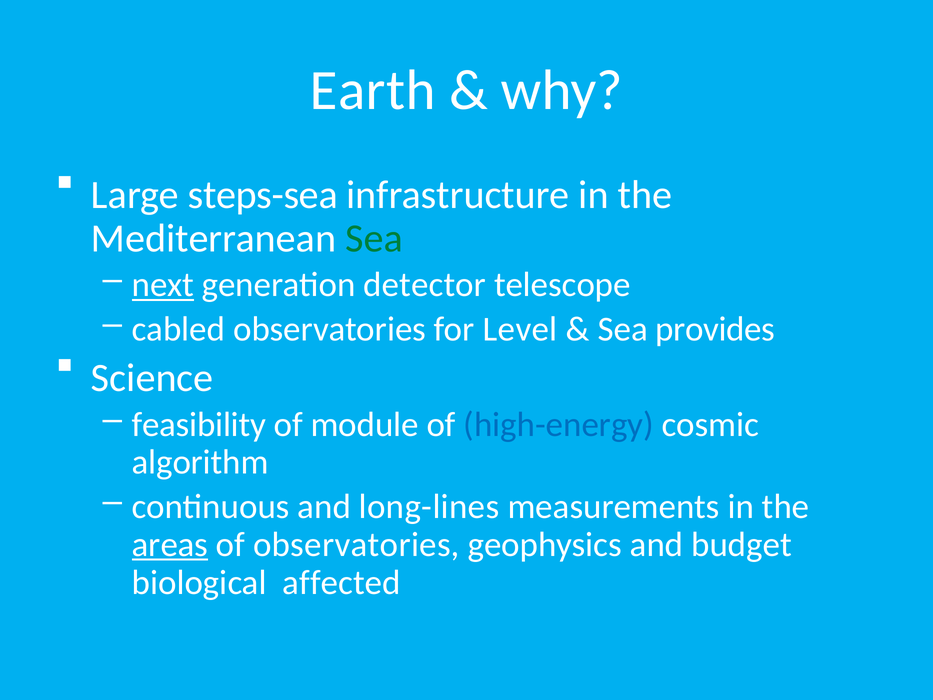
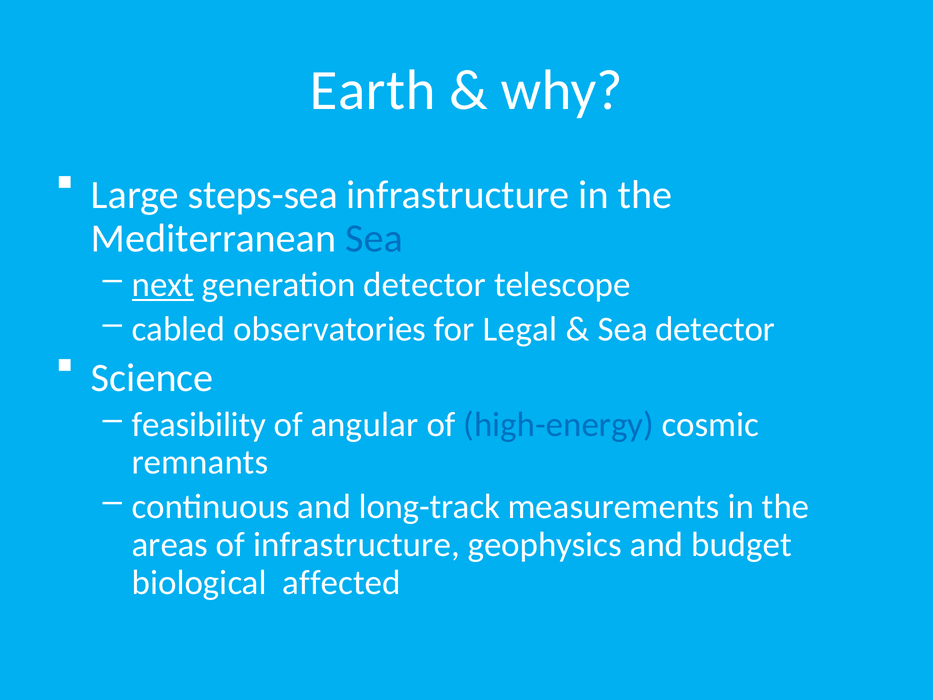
Sea colour: green -> blue (374, 238)
Level: Level -> Legal (520, 329)
Sea provides: provides -> detector (715, 329)
module: module -> angular (364, 424)
algorithm: algorithm -> remnants (200, 462)
long-lines: long-lines -> long-track (429, 507)
areas underline: present -> none (170, 544)
of observatories: observatories -> infrastructure (356, 544)
